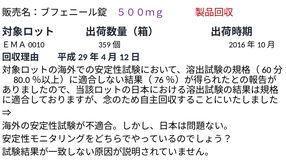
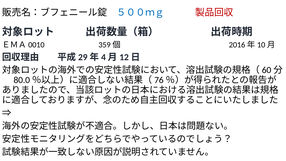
５００ｍｇ colour: purple -> blue (140, 13)
